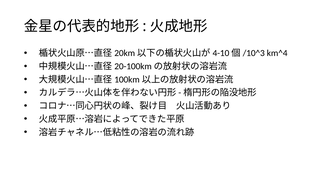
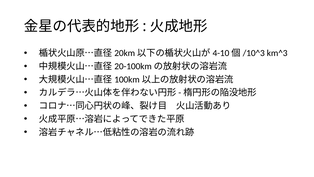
km^4: km^4 -> km^3 (277, 53)
